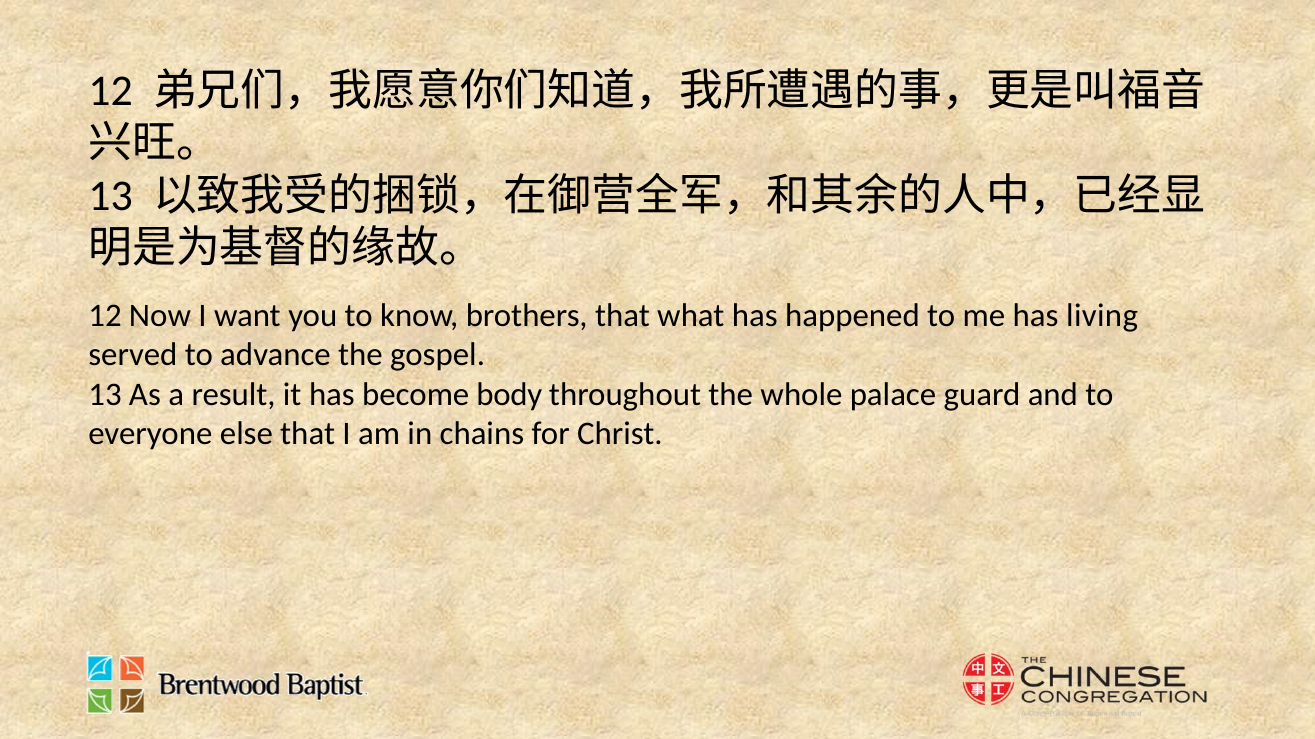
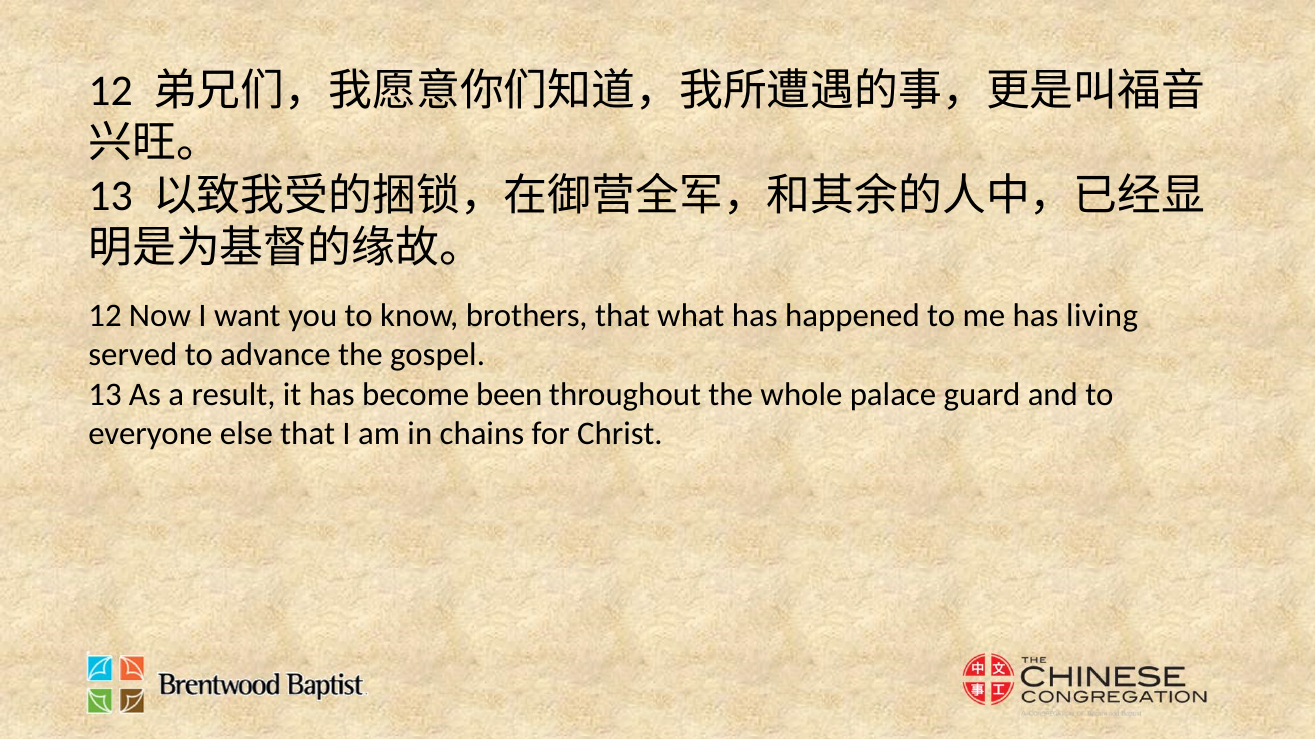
body: body -> been (509, 395)
